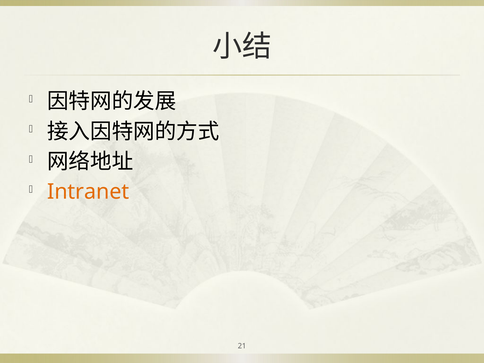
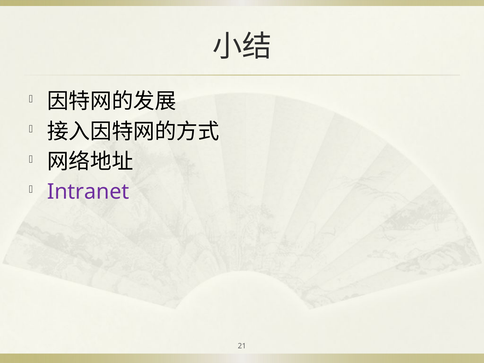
Intranet colour: orange -> purple (88, 192)
